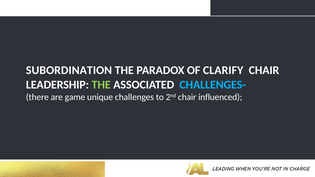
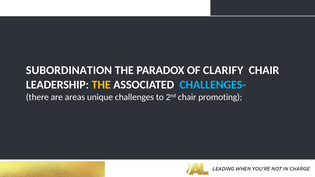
THE colour: light green -> yellow (101, 85)
game: game -> areas (75, 97)
influenced: influenced -> promoting (220, 97)
